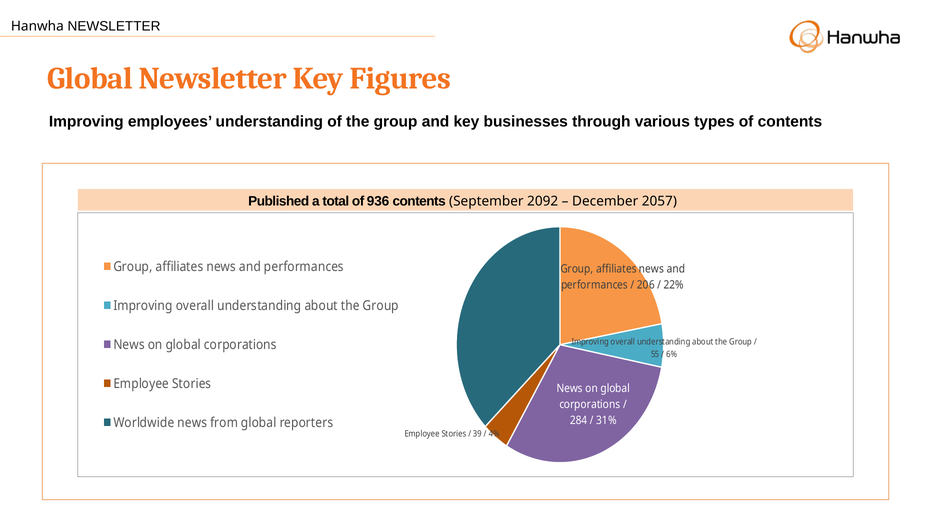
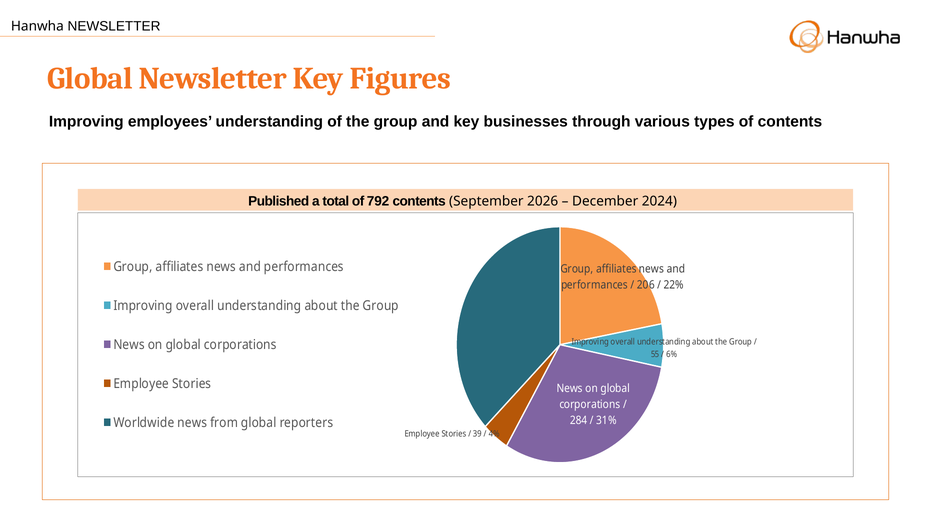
936: 936 -> 792 (378, 201)
2092: 2092 -> 2026 (543, 201)
2057: 2057 -> 2024 (659, 201)
